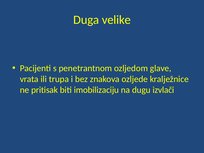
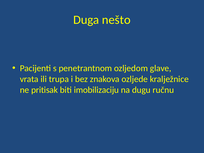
velike: velike -> nešto (116, 20)
izvlači: izvlači -> ručnu (163, 90)
